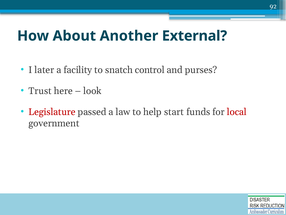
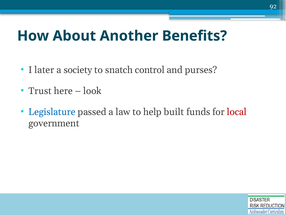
External: External -> Benefits (194, 36)
facility: facility -> society (78, 70)
Legislature colour: red -> blue (52, 112)
start: start -> built (174, 112)
